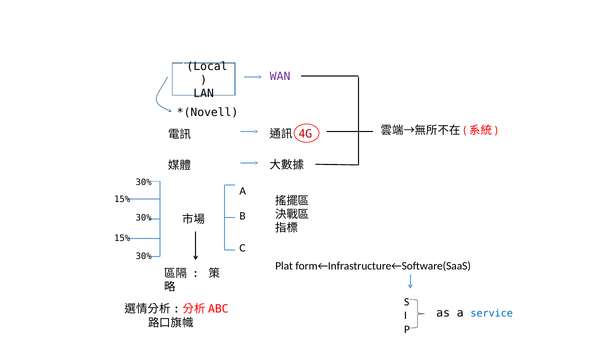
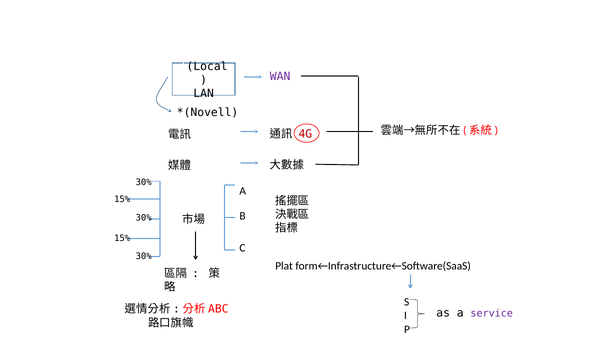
service colour: blue -> purple (492, 313)
